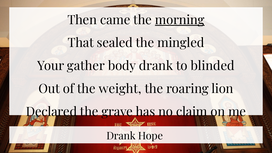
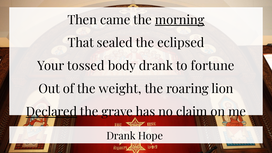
mingled: mingled -> eclipsed (181, 43)
gather: gather -> tossed (86, 66)
blinded: blinded -> fortune (213, 66)
Declared underline: none -> present (51, 112)
